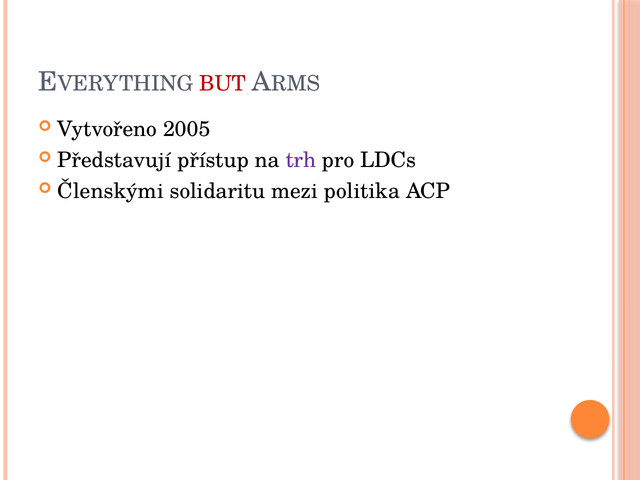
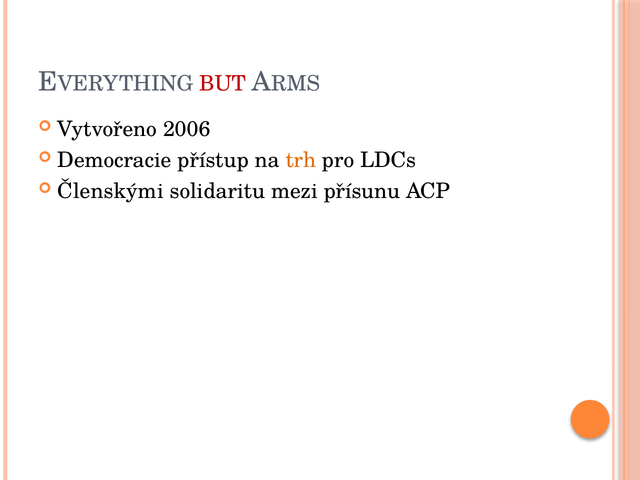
2005: 2005 -> 2006 (187, 129)
Představují: Představují -> Democracie (114, 160)
trh colour: purple -> orange (301, 160)
politika: politika -> přísunu (362, 191)
